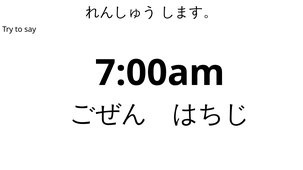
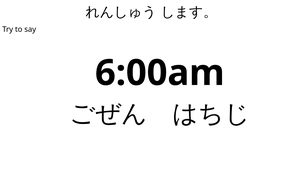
7:00am: 7:00am -> 6:00am (160, 73)
